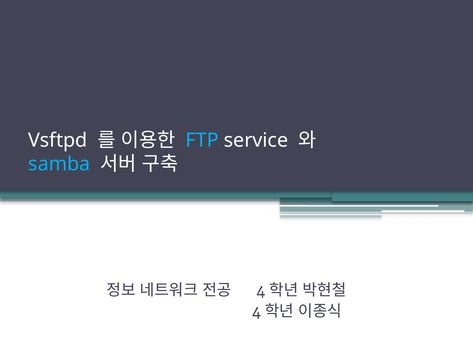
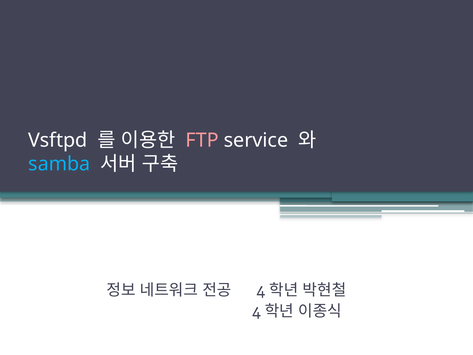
FTP colour: light blue -> pink (202, 140)
